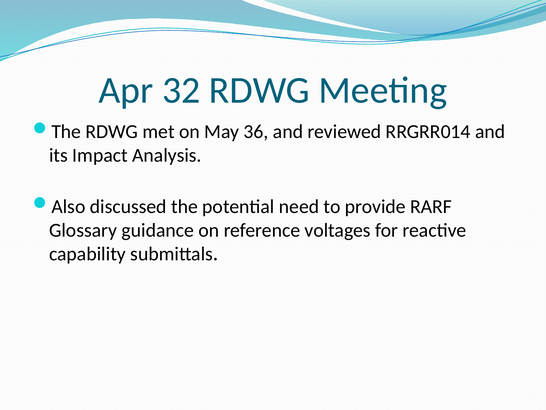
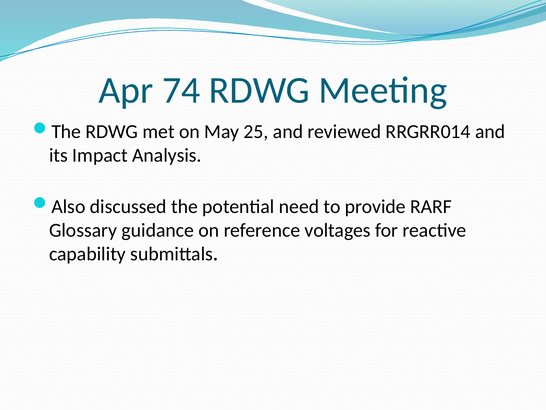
32: 32 -> 74 (181, 90)
36: 36 -> 25 (256, 131)
